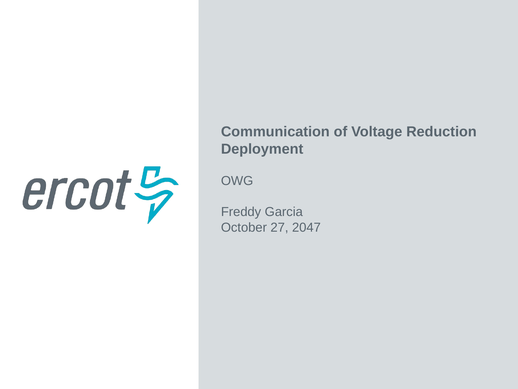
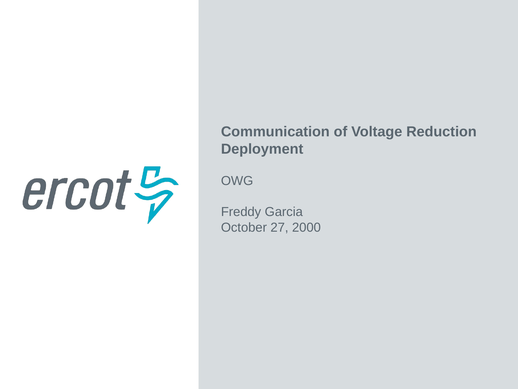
2047: 2047 -> 2000 (306, 227)
